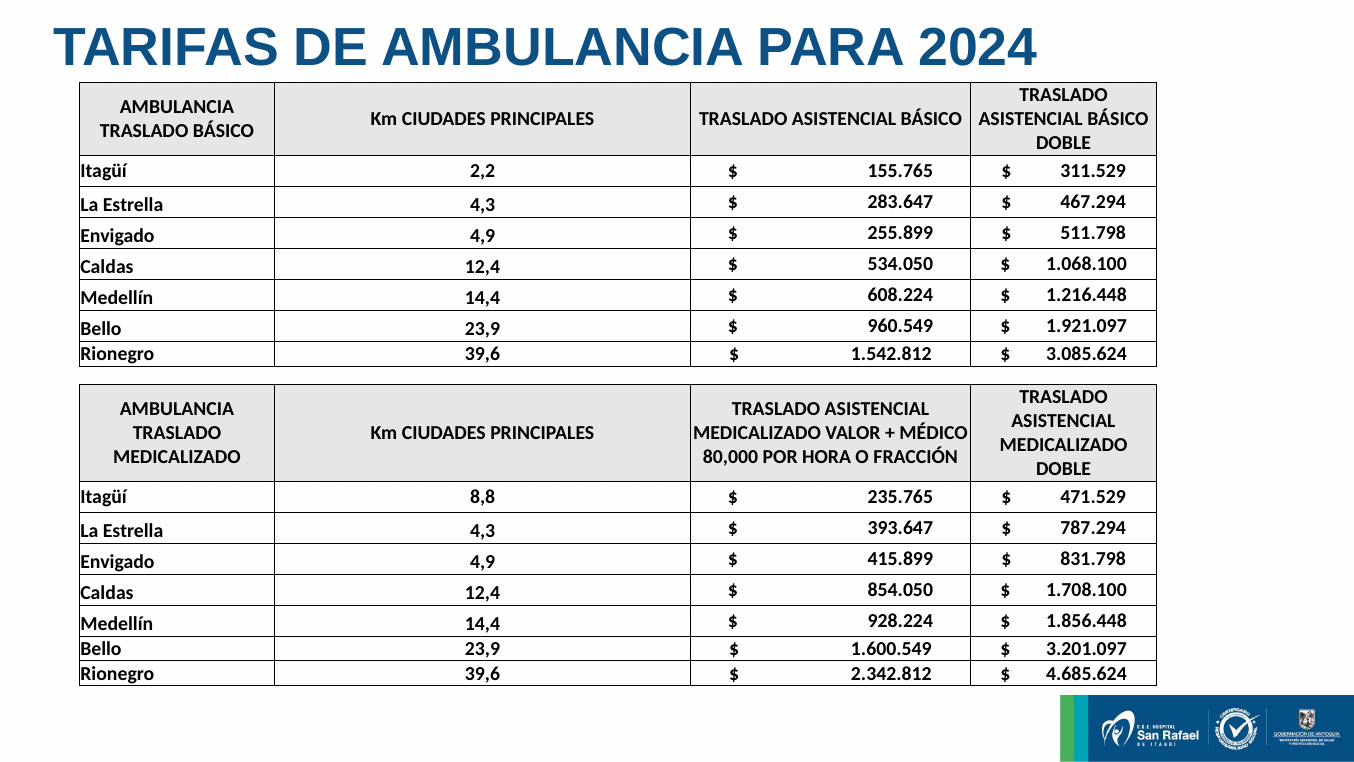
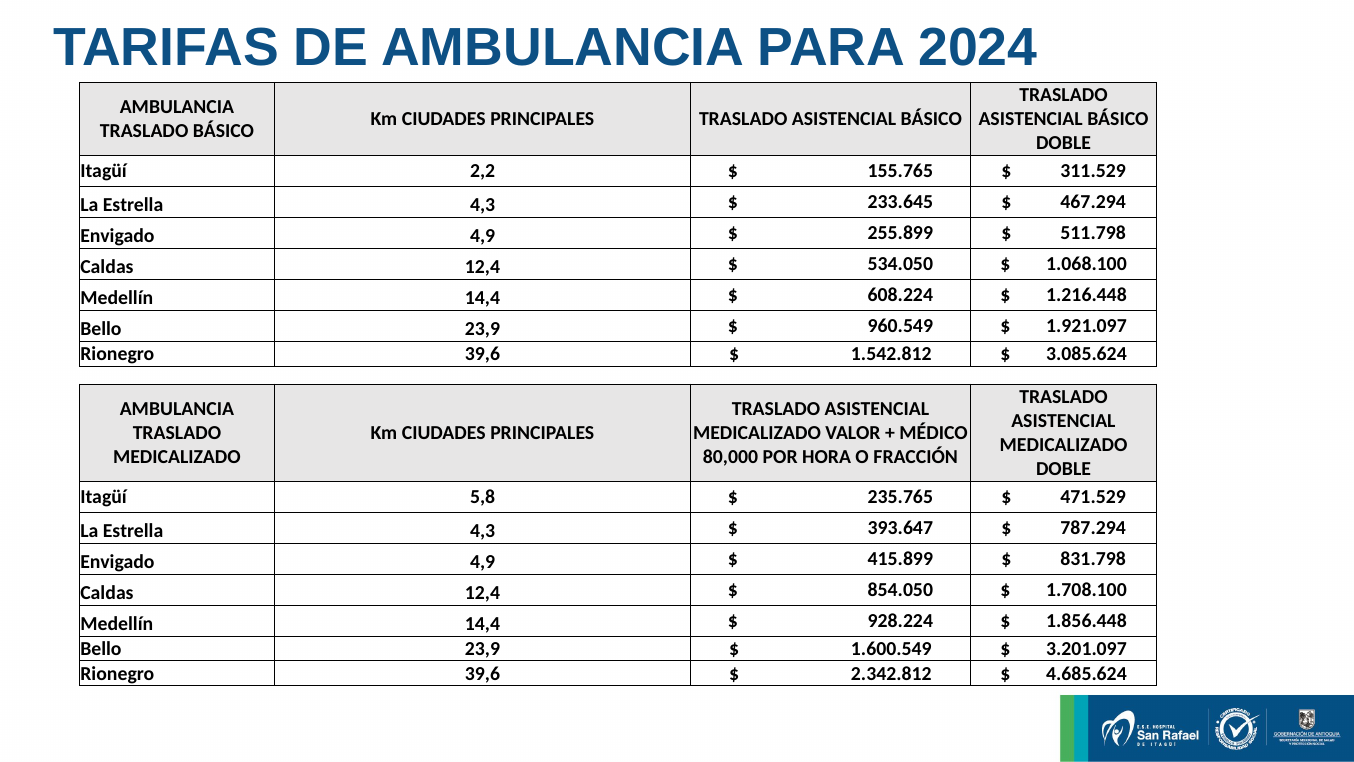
283.647: 283.647 -> 233.645 (900, 202)
8,8: 8,8 -> 5,8 (483, 497)
